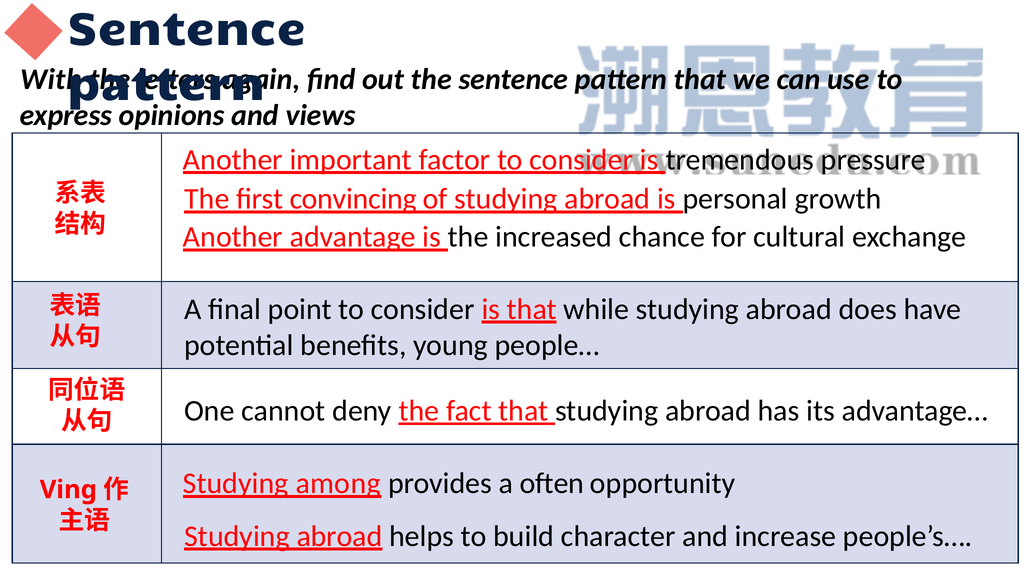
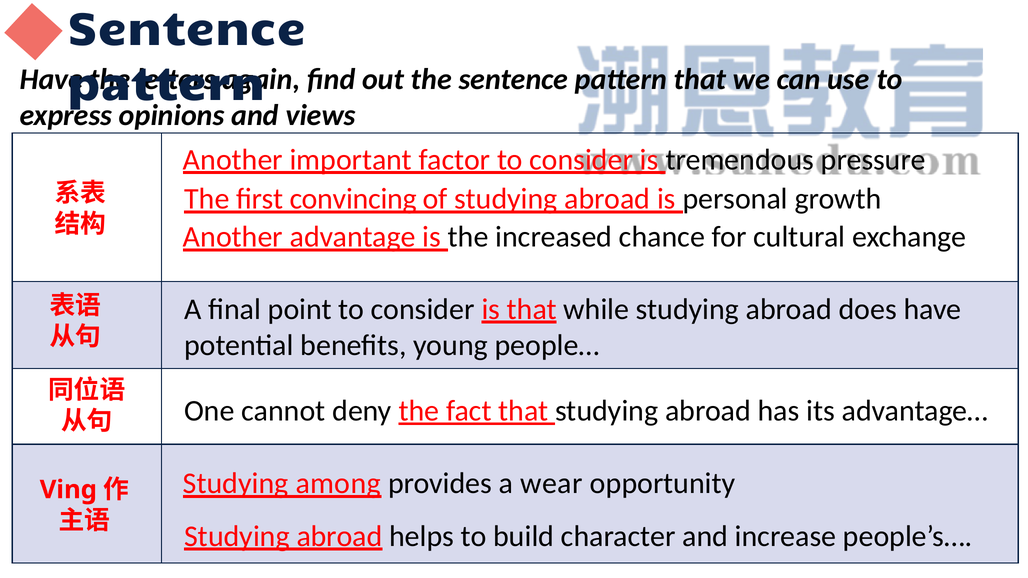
With: With -> Have (51, 80)
often: often -> wear (551, 484)
